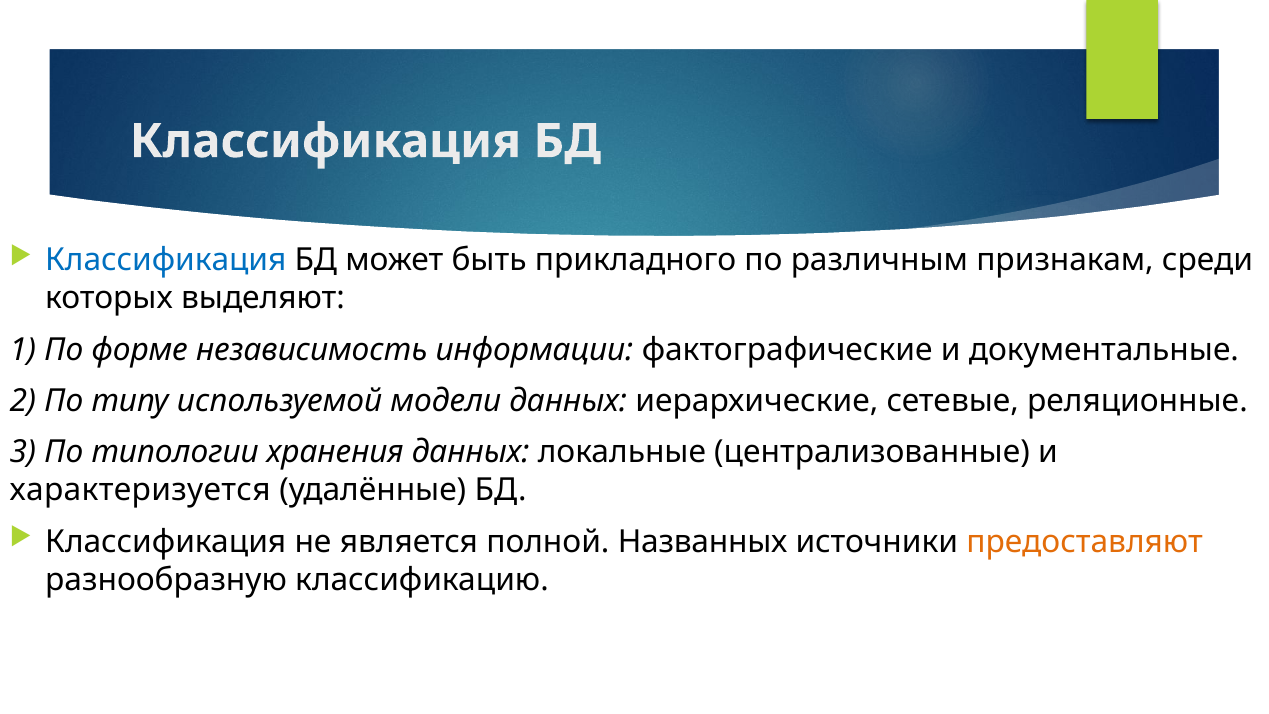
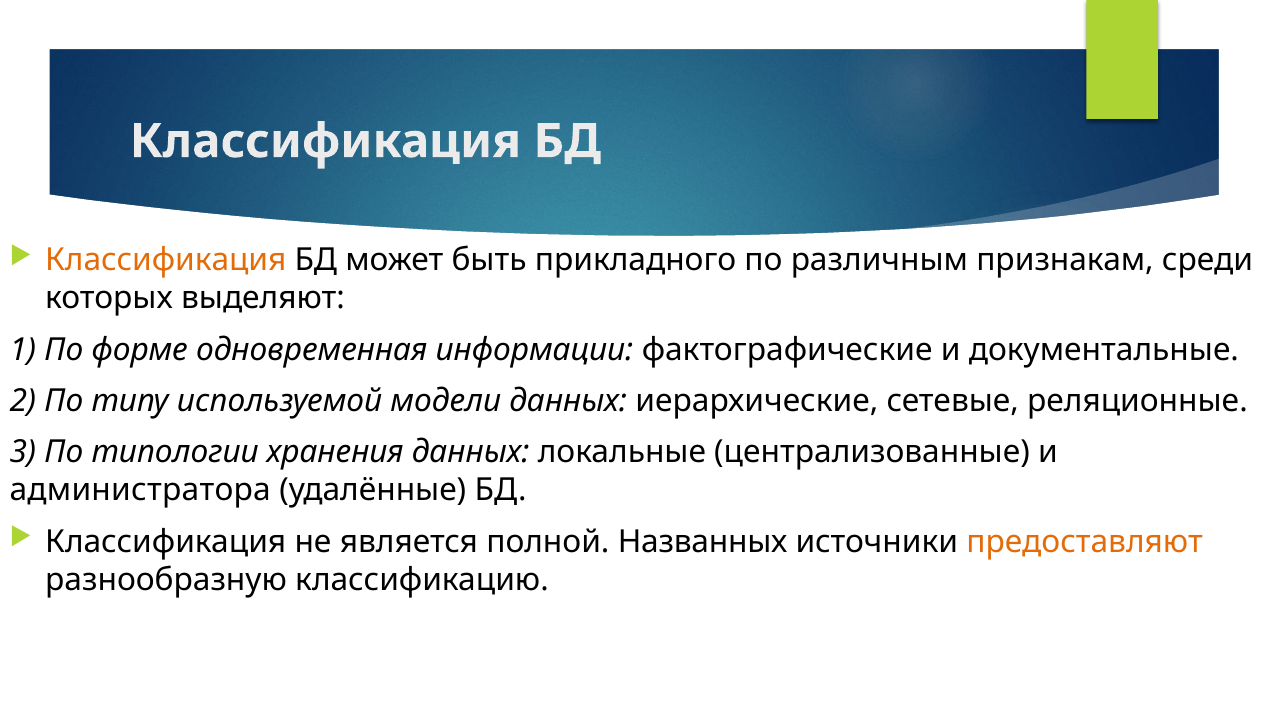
Классификация colour: blue -> orange (166, 260)
независимость: независимость -> одновременная (312, 350)
характеризуется: характеризуется -> администратора (140, 490)
